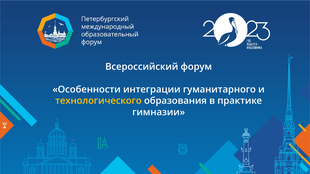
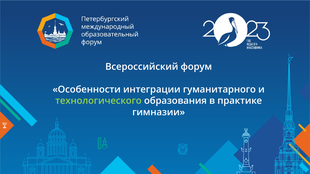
технологического colour: yellow -> light green (98, 101)
